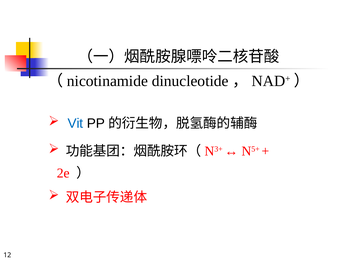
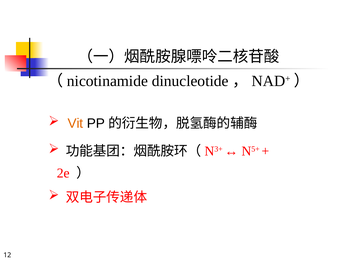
Vit colour: blue -> orange (75, 123)
